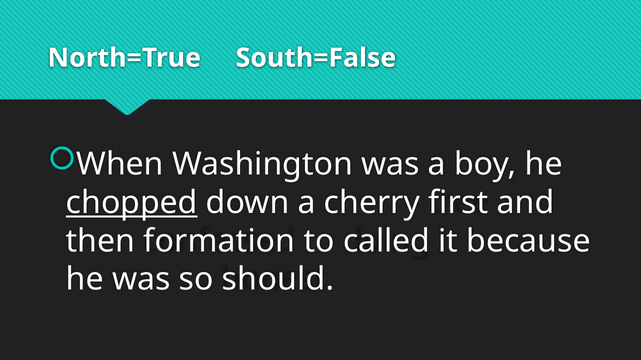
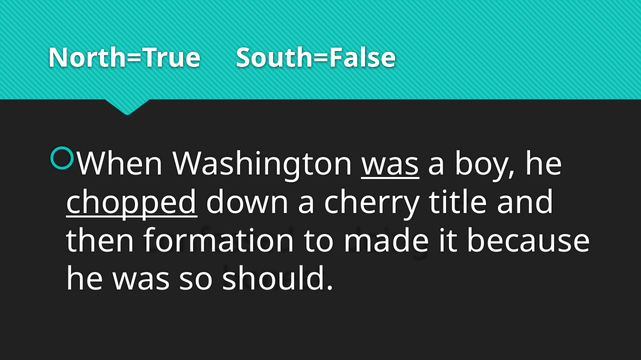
was underline: none -> present (390, 164)
first: first -> title (458, 203)
called: called -> made (386, 241)
